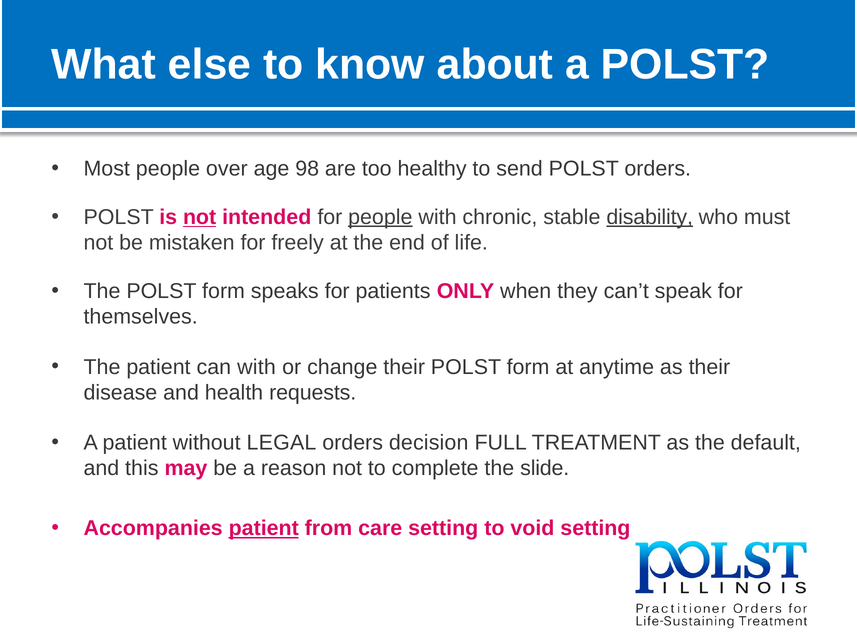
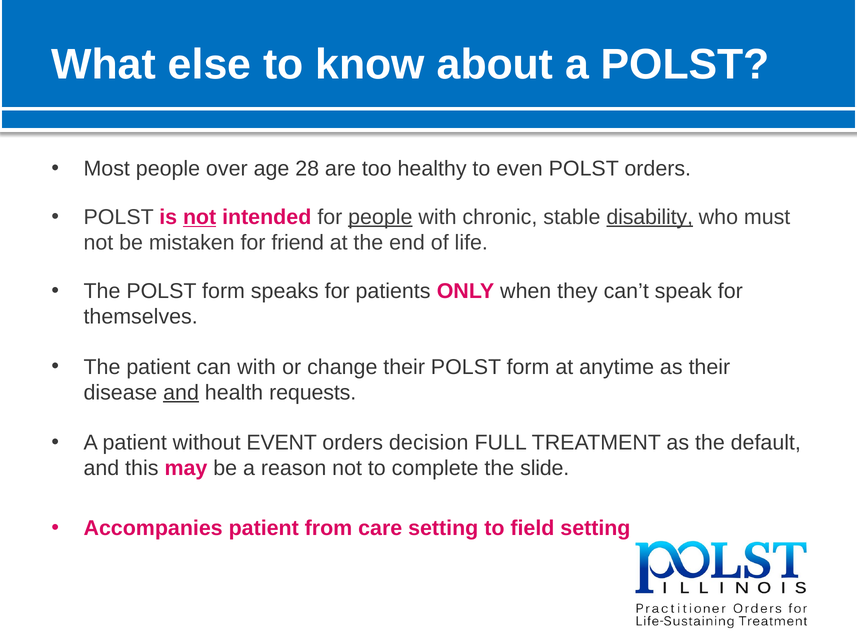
98: 98 -> 28 (307, 169)
send: send -> even (520, 169)
freely: freely -> friend (298, 243)
and underline: none -> present (181, 393)
LEGAL: LEGAL -> EVENT (282, 443)
patient underline: present -> none (264, 528)
void: void -> field (532, 528)
